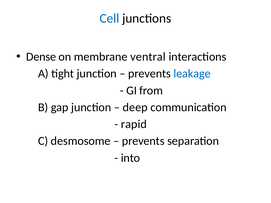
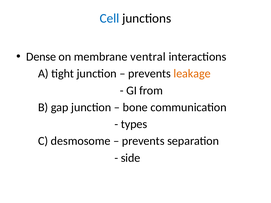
leakage colour: blue -> orange (192, 74)
deep: deep -> bone (135, 107)
rapid: rapid -> types (134, 124)
into: into -> side (131, 158)
